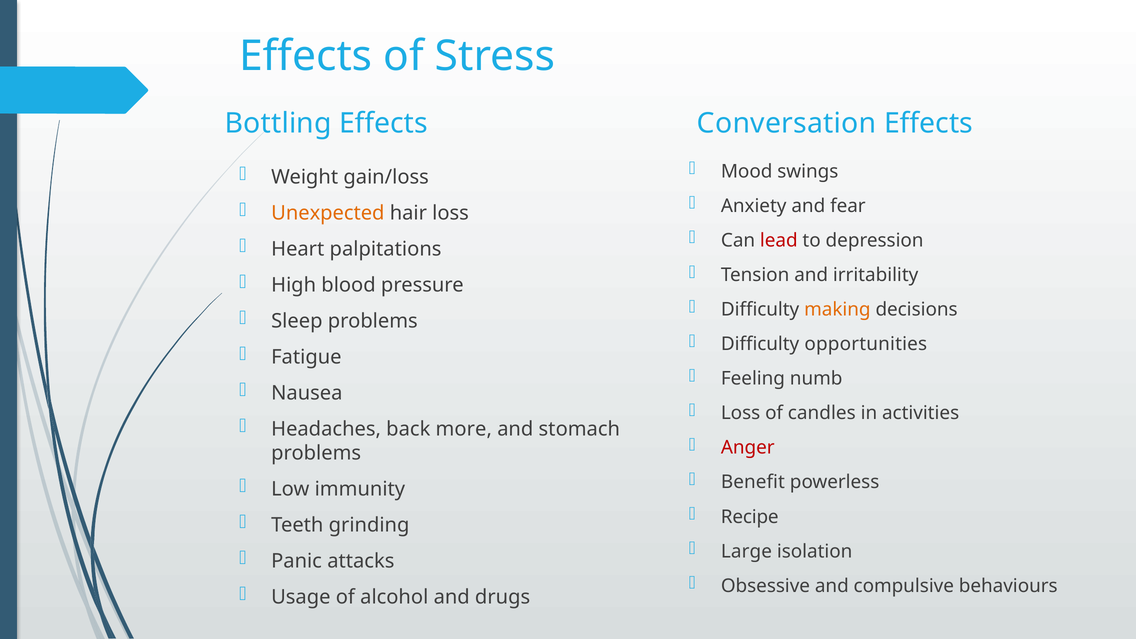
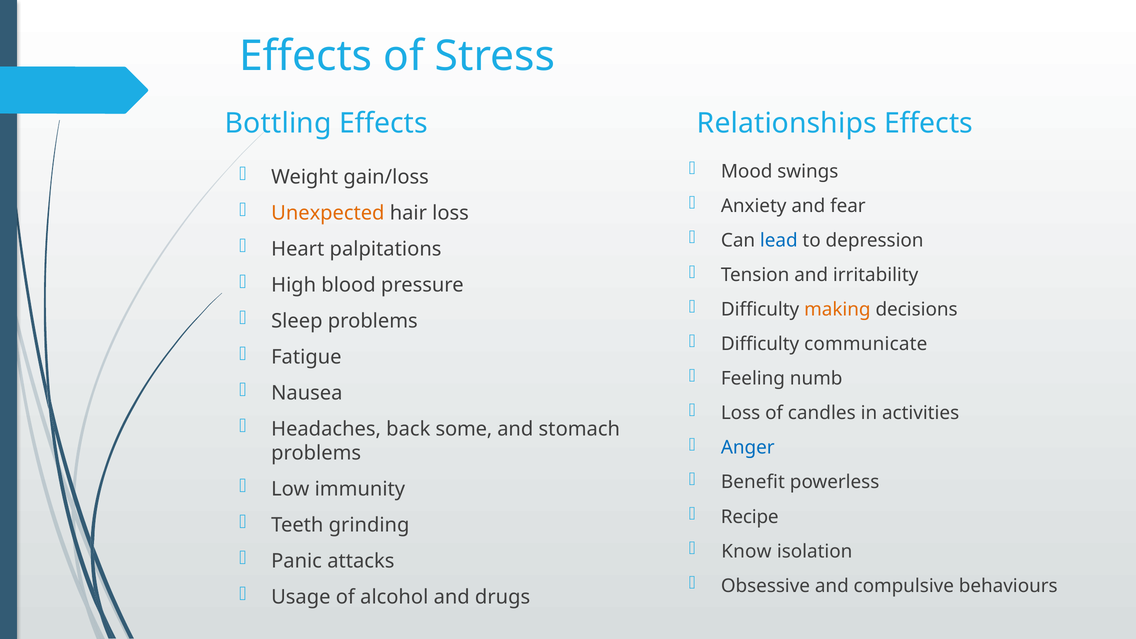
Conversation: Conversation -> Relationships (787, 123)
lead colour: red -> blue (779, 240)
opportunities: opportunities -> communicate (866, 344)
more: more -> some (464, 429)
Anger colour: red -> blue (748, 448)
Large: Large -> Know (746, 551)
